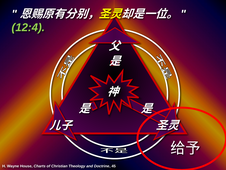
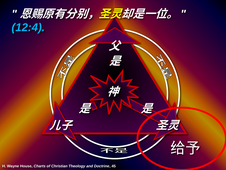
12:4 colour: light green -> light blue (28, 28)
